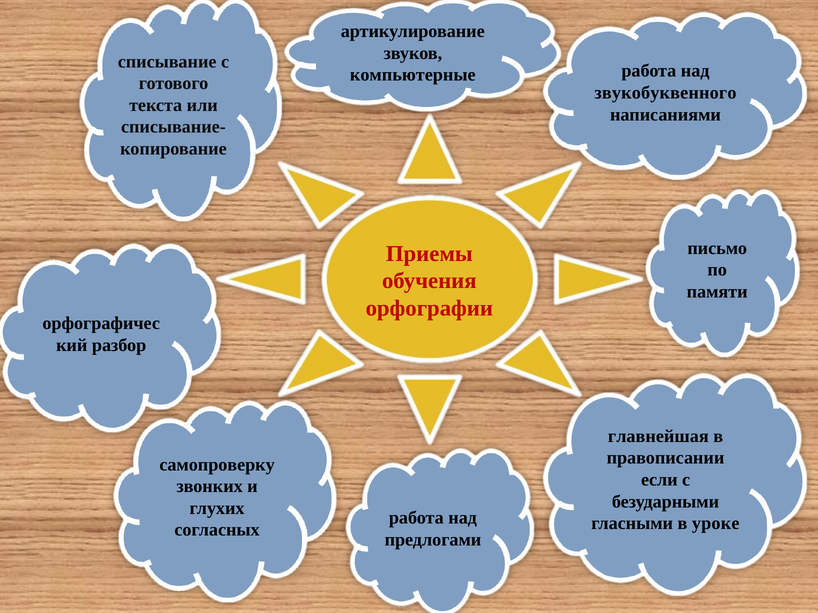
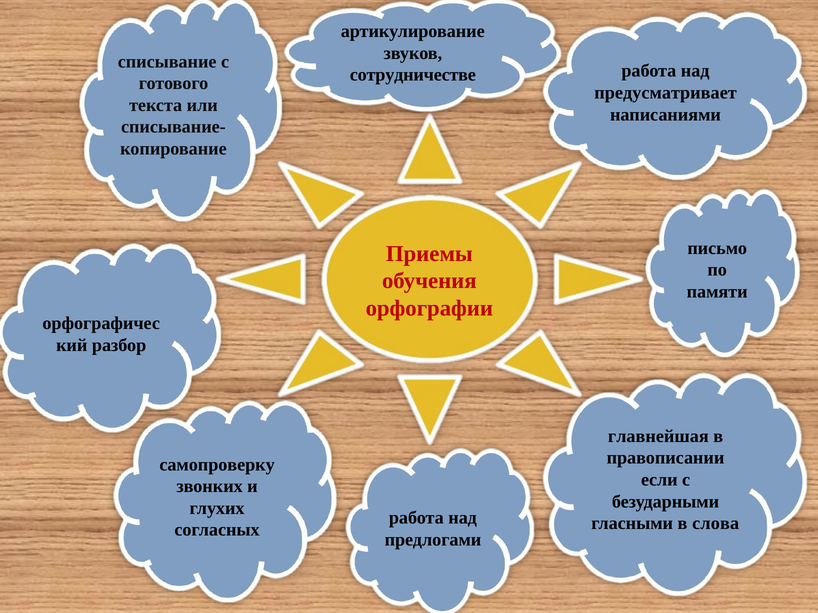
компьютерные: компьютерные -> сотрудничестве (413, 75)
звукобуквенного: звукобуквенного -> предусматривает (666, 93)
уроке: уроке -> слова (716, 524)
